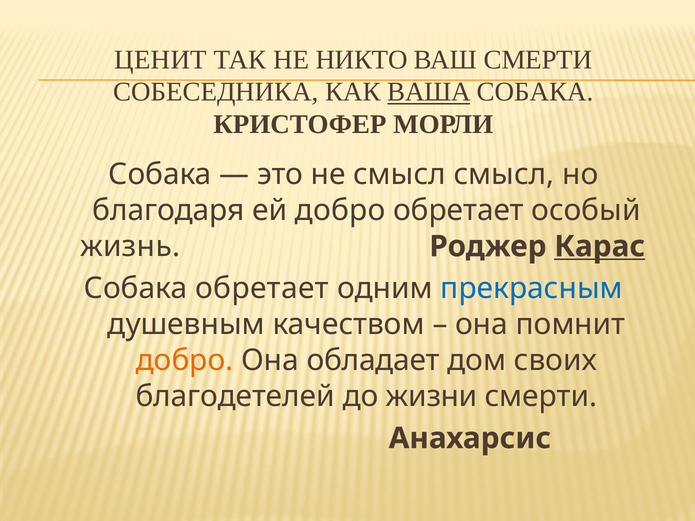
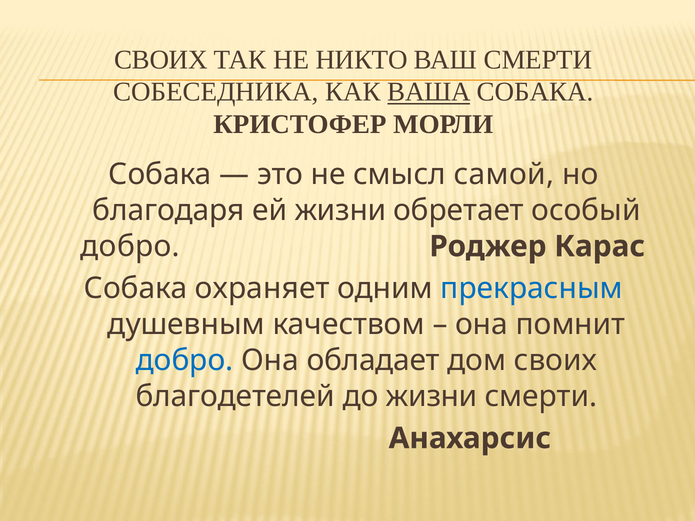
ЦЕНИТ: ЦЕНИТ -> СВОИХ (161, 60)
смысл смысл: смысл -> самой (504, 175)
ей добро: добро -> жизни (340, 211)
жизнь: жизнь -> добро (130, 247)
Карас underline: present -> none (600, 247)
Собака обретает: обретает -> охраняет (262, 289)
добро colour: orange -> blue (185, 360)
